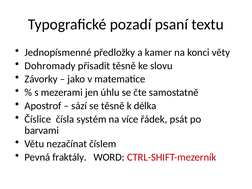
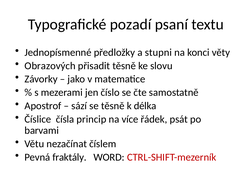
kamer: kamer -> stupni (158, 52)
Dohromady: Dohromady -> Obrazových (50, 66)
úhlu: úhlu -> číslo (110, 92)
systém: systém -> princip (91, 119)
